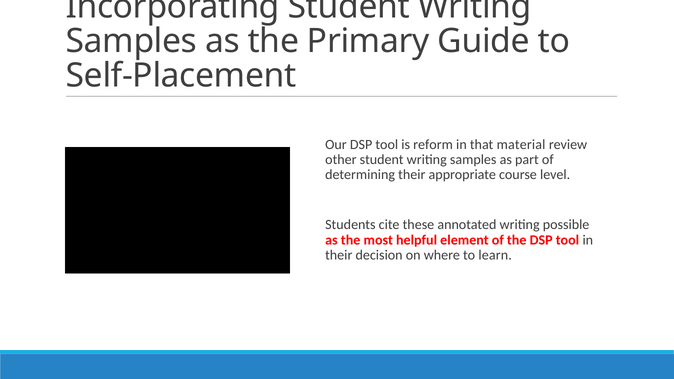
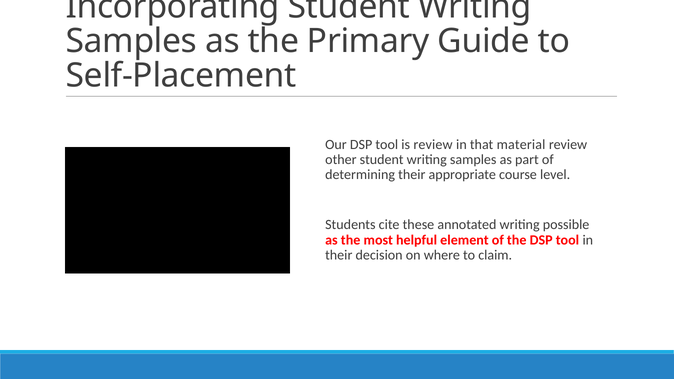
is reform: reform -> review (433, 144)
learn: learn -> claim (495, 255)
